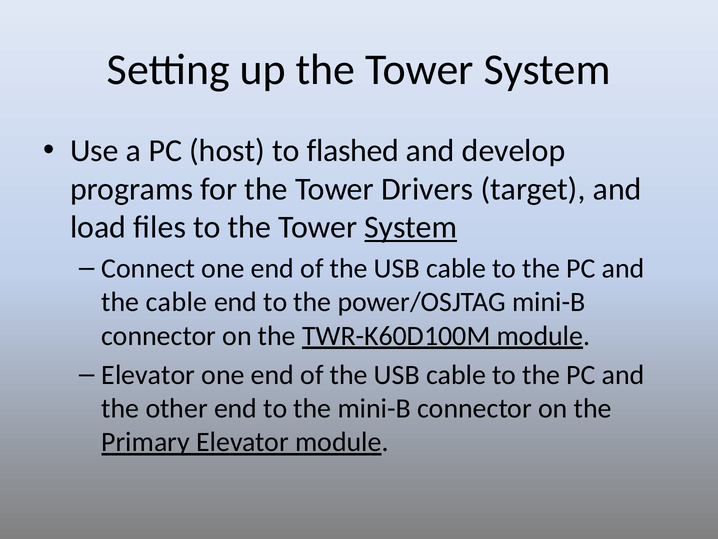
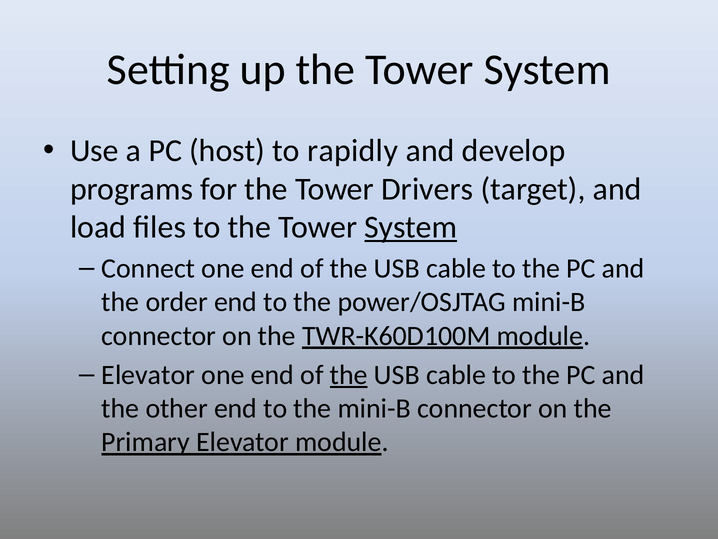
flashed: flashed -> rapidly (353, 151)
the cable: cable -> order (177, 302)
the underline: none -> present (349, 375)
